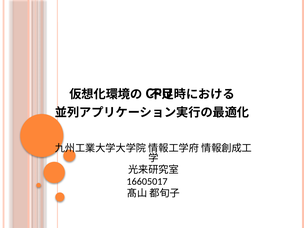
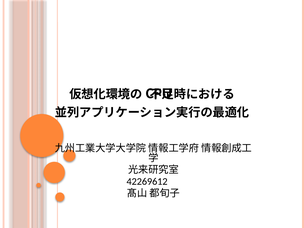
16605017: 16605017 -> 42269612 (147, 181)
